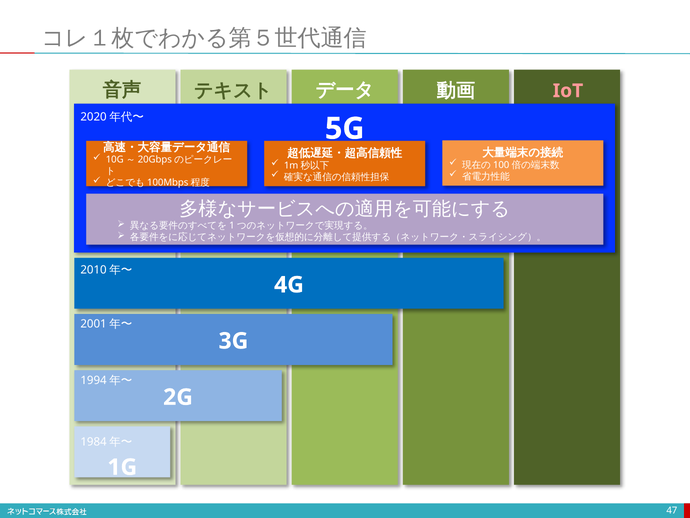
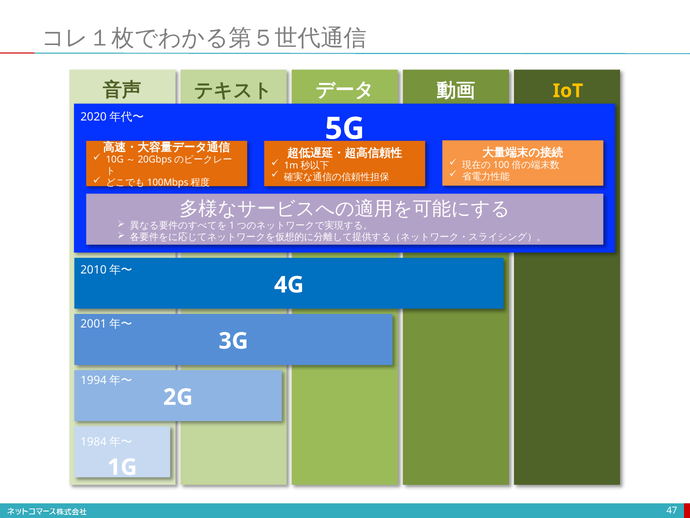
IoT colour: pink -> yellow (568, 91)
